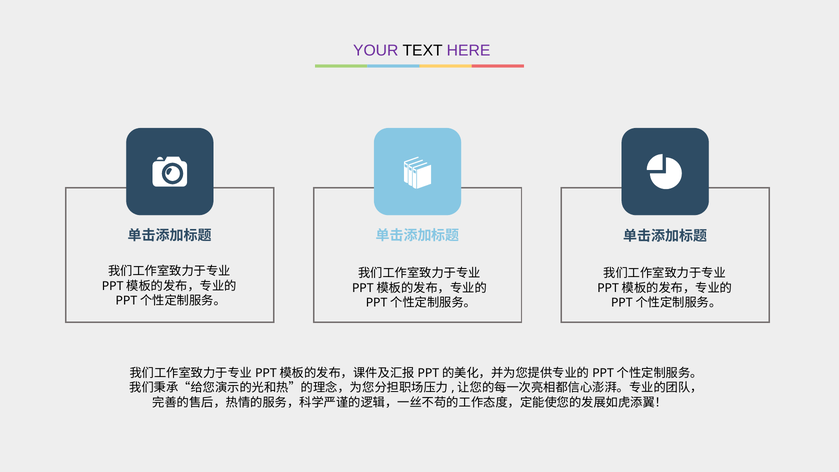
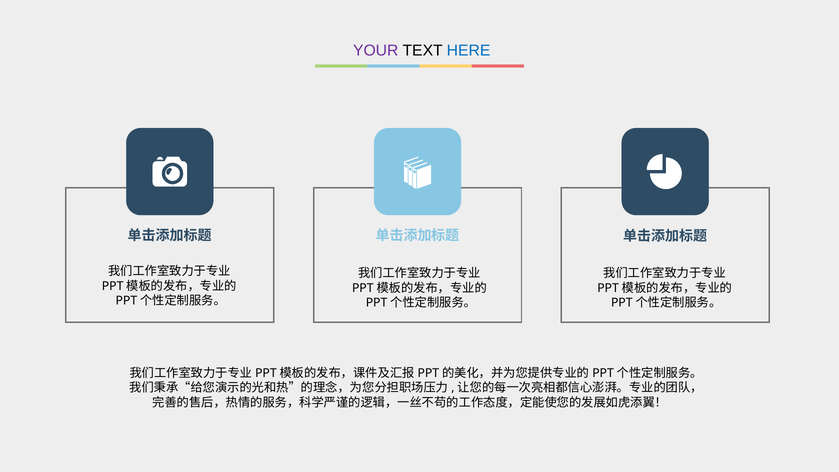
HERE colour: purple -> blue (469, 50)
